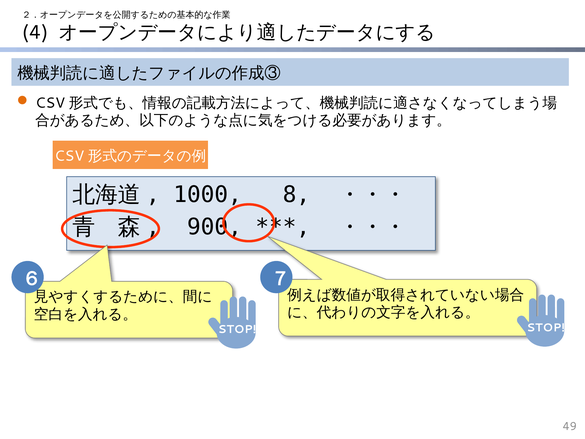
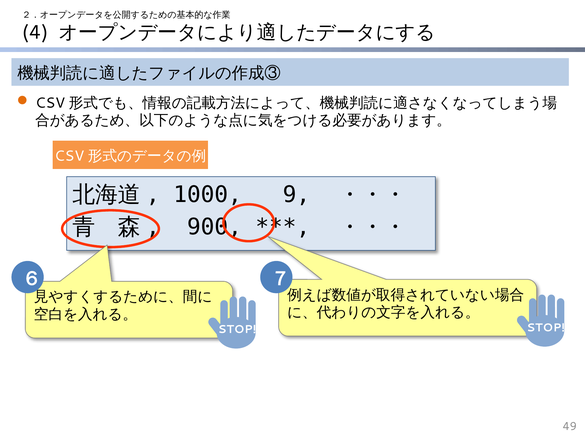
8: 8 -> 9 (296, 195)
